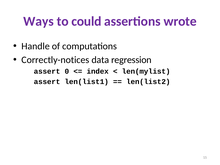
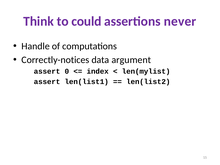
Ways: Ways -> Think (39, 21)
wrote: wrote -> never (180, 21)
regression: regression -> argument (131, 60)
